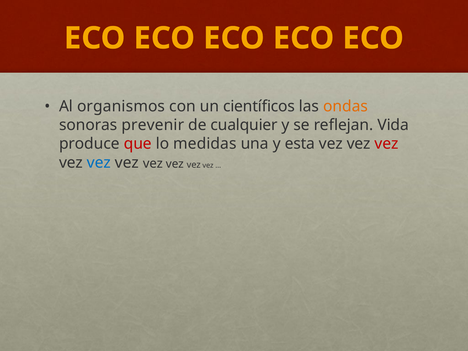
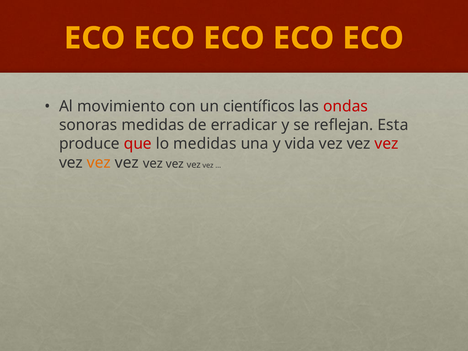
organismos: organismos -> movimiento (121, 106)
ondas colour: orange -> red (346, 106)
sonoras prevenir: prevenir -> medidas (153, 125)
cualquier: cualquier -> erradicar (244, 125)
Vida: Vida -> Esta (393, 125)
esta: esta -> vida (300, 144)
vez colour: blue -> orange (99, 163)
